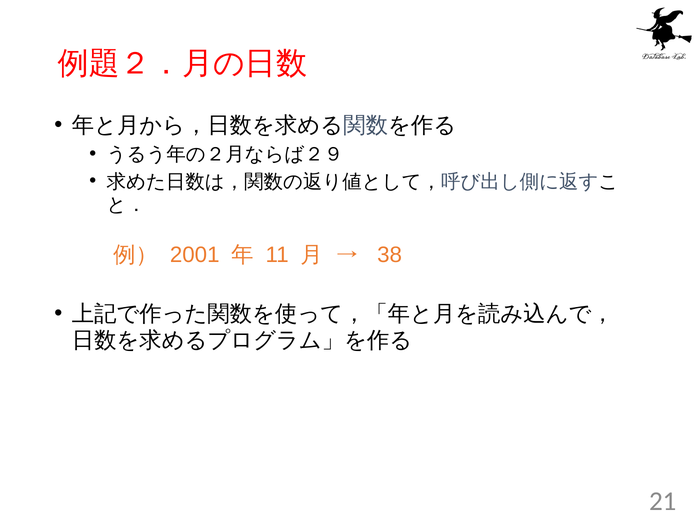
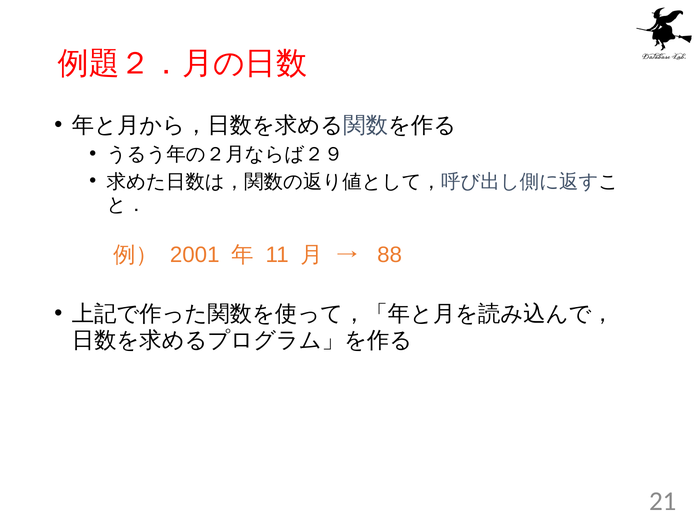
38: 38 -> 88 (390, 255)
